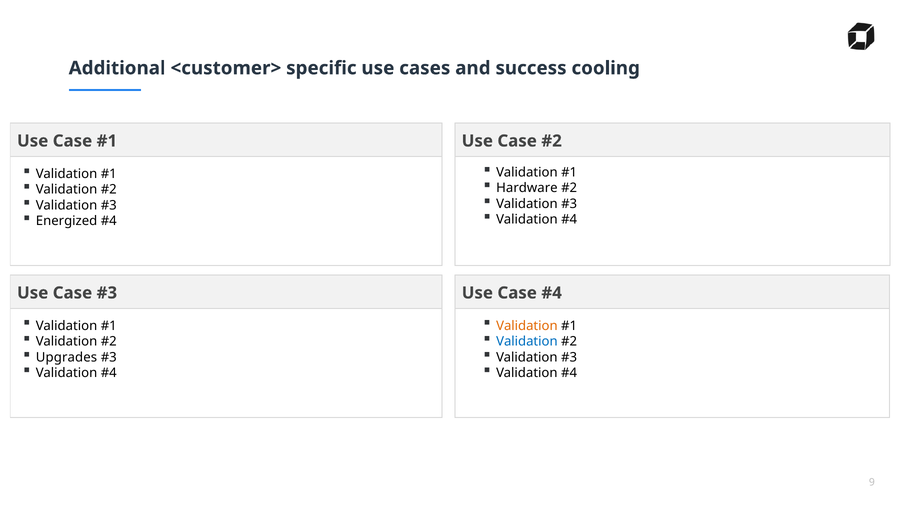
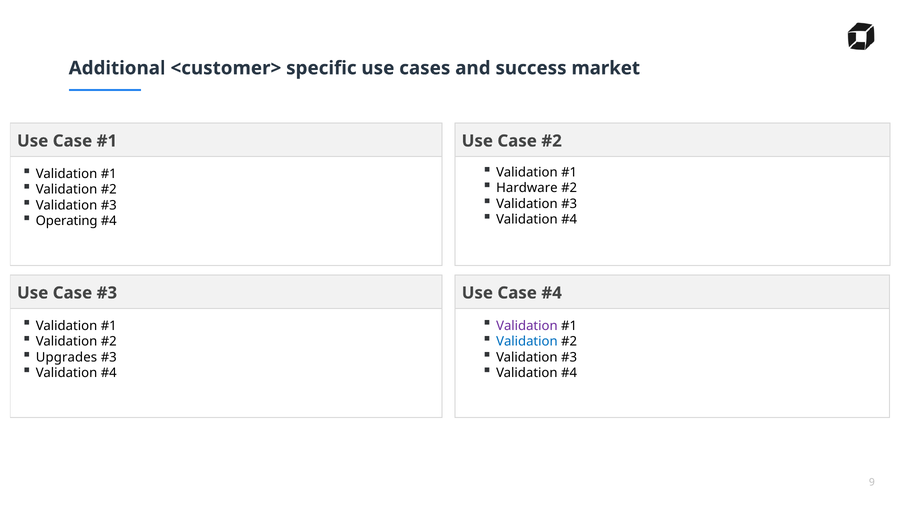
cooling: cooling -> market (606, 68)
Energized: Energized -> Operating (67, 221)
Validation colour: orange -> purple (527, 326)
